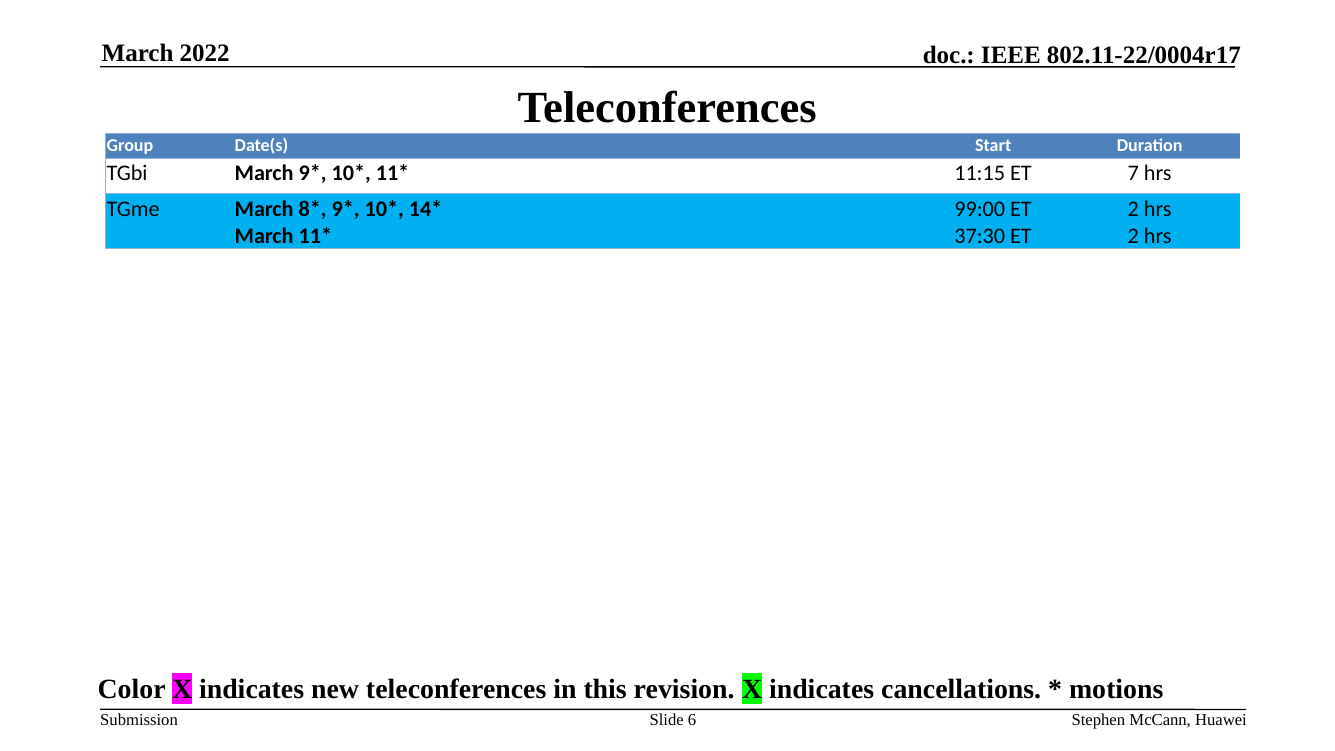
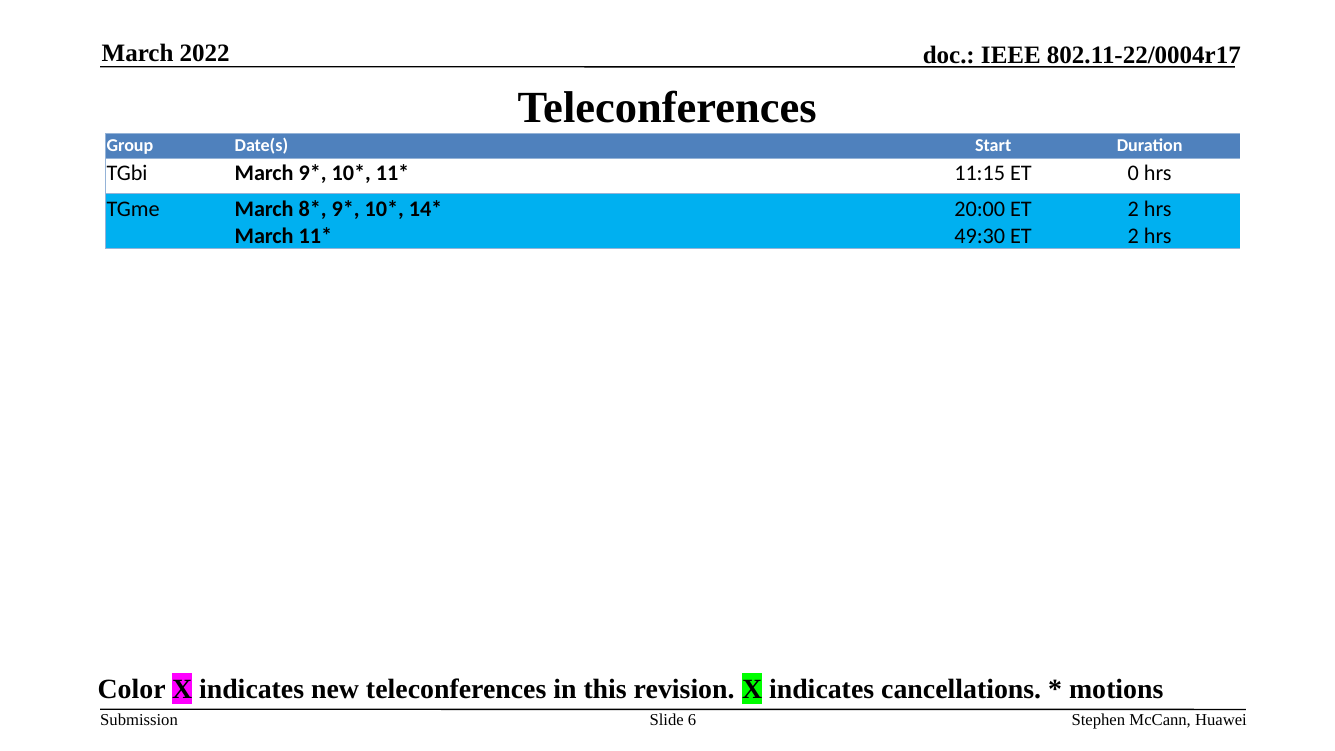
7: 7 -> 0 (1133, 173)
99:00: 99:00 -> 20:00 (980, 209)
37:30: 37:30 -> 49:30 (980, 236)
